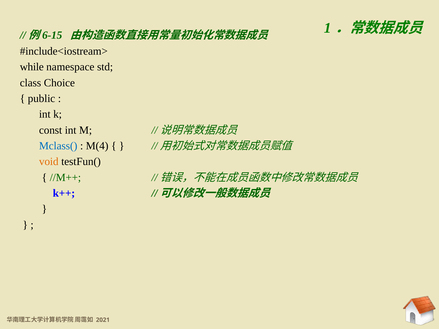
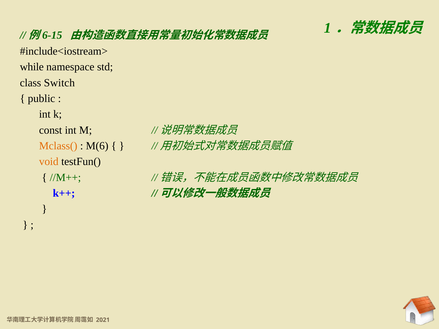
Choice: Choice -> Switch (59, 83)
Mclass( colour: blue -> orange (58, 146)
M(4: M(4 -> M(6 (97, 146)
